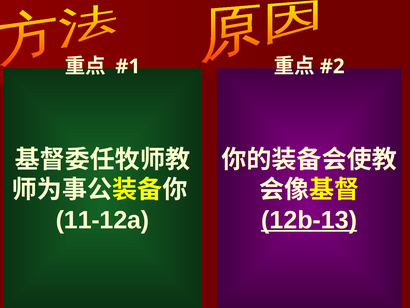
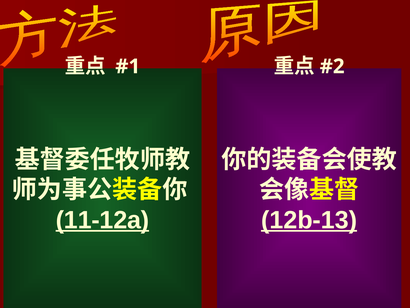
11-12a underline: none -> present (103, 220)
